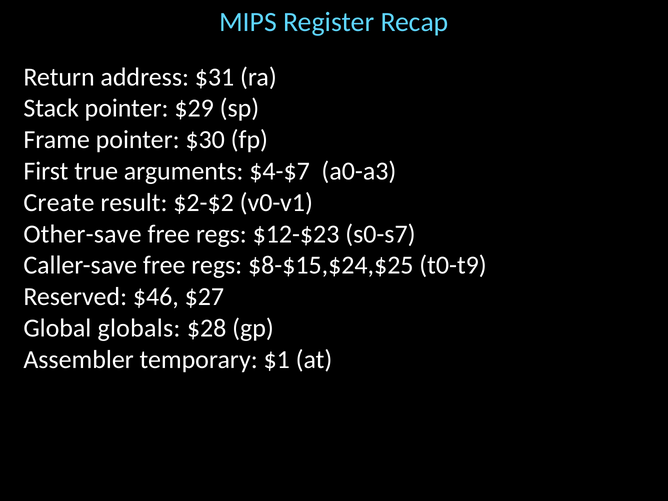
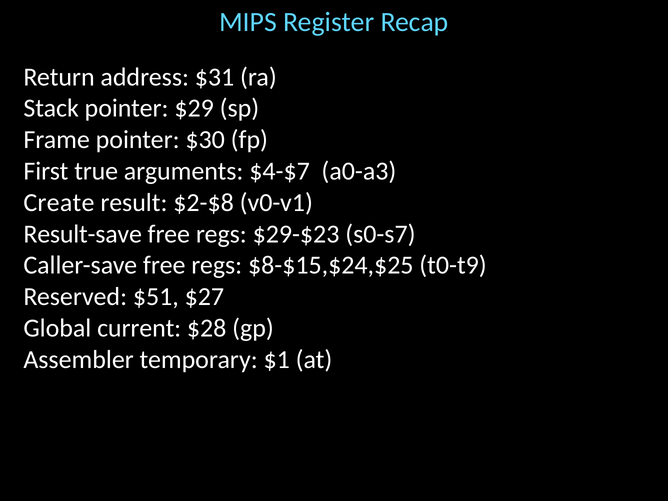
$2-$2: $2-$2 -> $2-$8 (204, 203)
Other-save: Other-save -> Result-save (83, 234)
$12-$23: $12-$23 -> $29-$23 (296, 234)
$46: $46 -> $51 (156, 297)
globals: globals -> current (139, 328)
